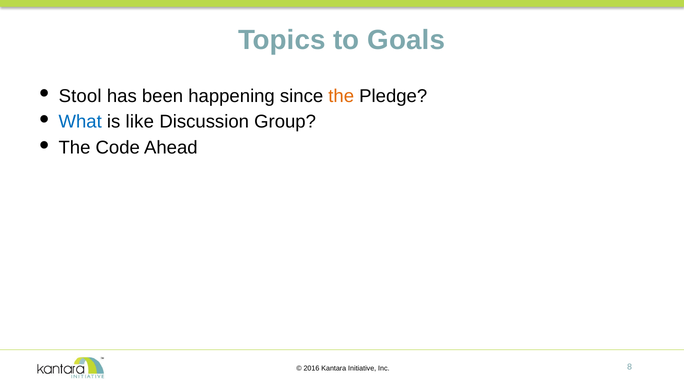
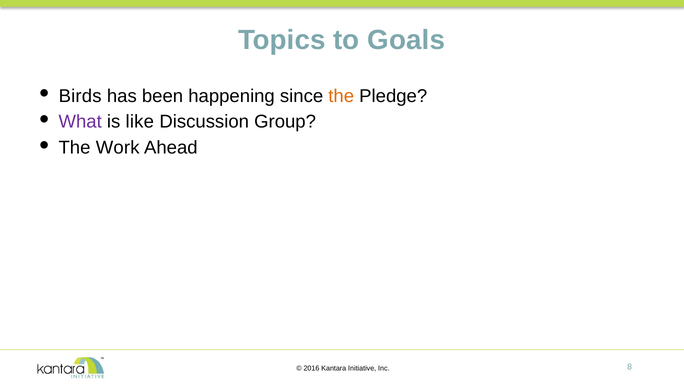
Stool: Stool -> Birds (80, 96)
What colour: blue -> purple (80, 122)
Code: Code -> Work (118, 148)
